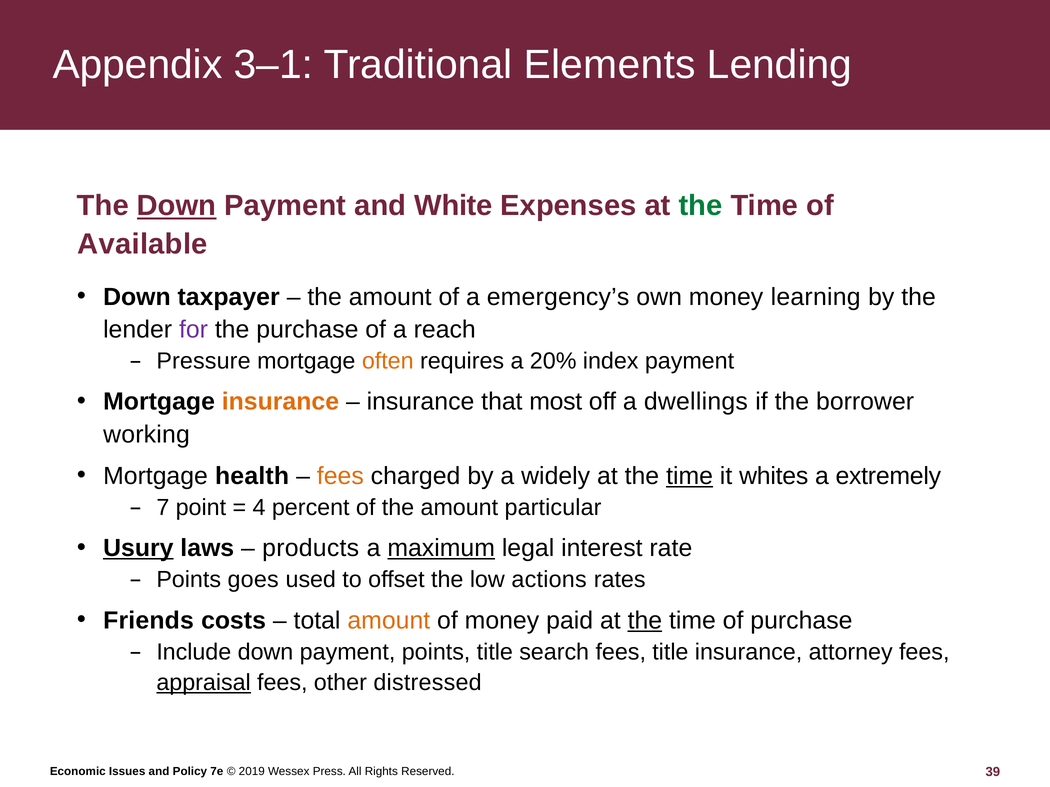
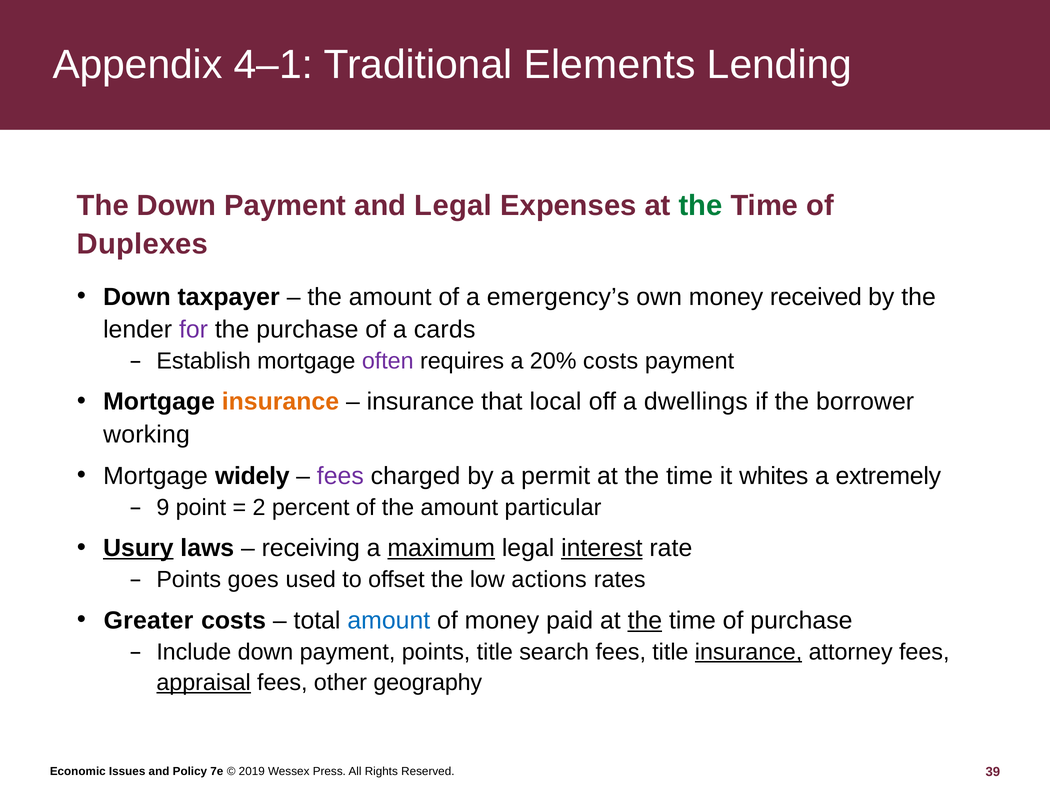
3–1: 3–1 -> 4–1 (273, 65)
Down underline: present -> none (177, 206)
and White: White -> Legal (453, 206)
Available: Available -> Duplexes (143, 244)
learning: learning -> received (816, 297)
reach: reach -> cards (445, 330)
Pressure: Pressure -> Establish (204, 361)
often colour: orange -> purple (388, 361)
20% index: index -> costs (611, 361)
most: most -> local (556, 402)
health: health -> widely (252, 476)
fees colour: orange -> purple (340, 476)
widely: widely -> permit (556, 476)
time underline: present -> none (690, 476)
7: 7 -> 9 (163, 508)
4: 4 -> 2 (259, 508)
products: products -> receiving (311, 549)
interest underline: none -> present (602, 549)
Friends: Friends -> Greater (148, 621)
amount colour: orange -> blue (389, 621)
insurance underline: none -> present (749, 652)
distressed: distressed -> geography (428, 683)
